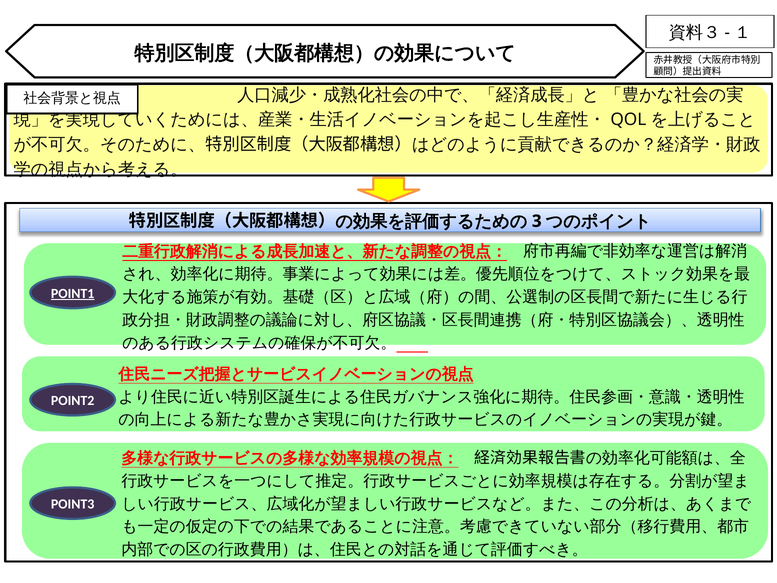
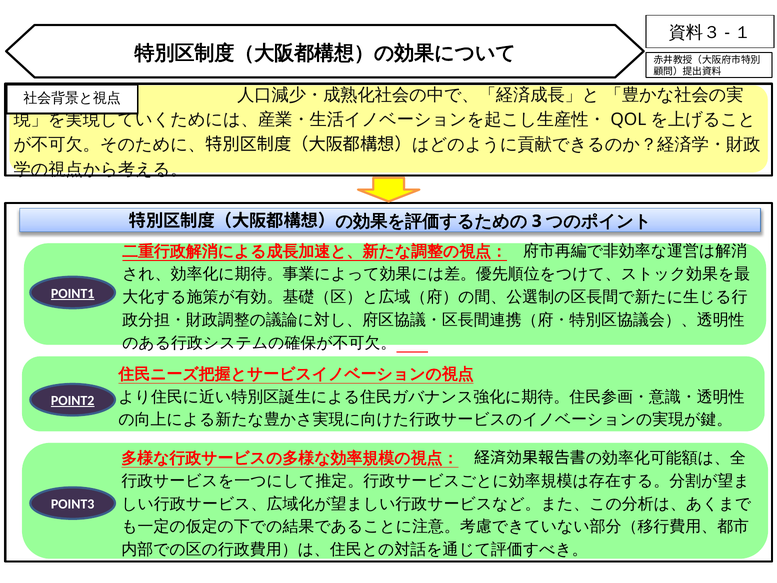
POINT2 underline: none -> present (73, 400)
